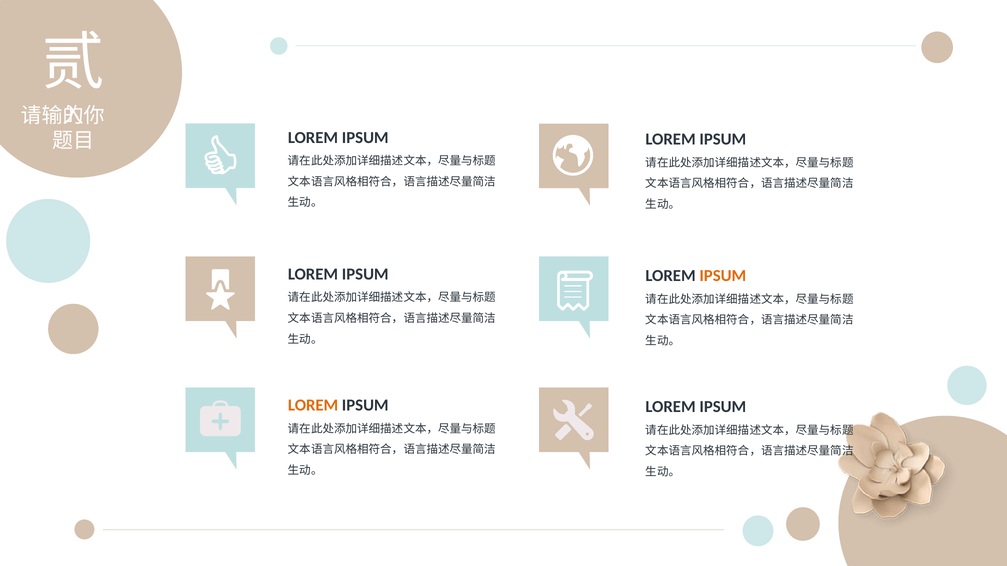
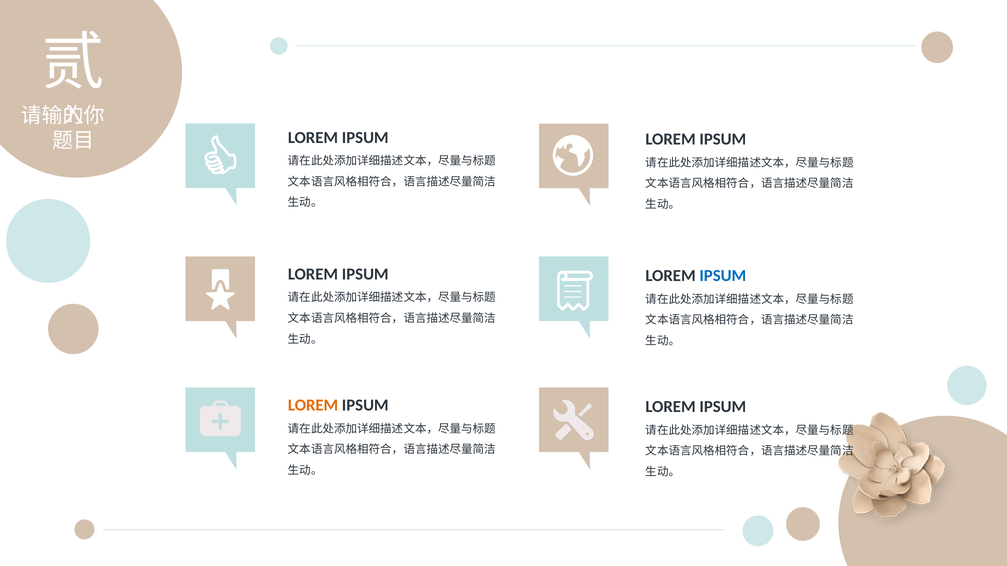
IPSUM colour: orange -> blue (723, 276)
